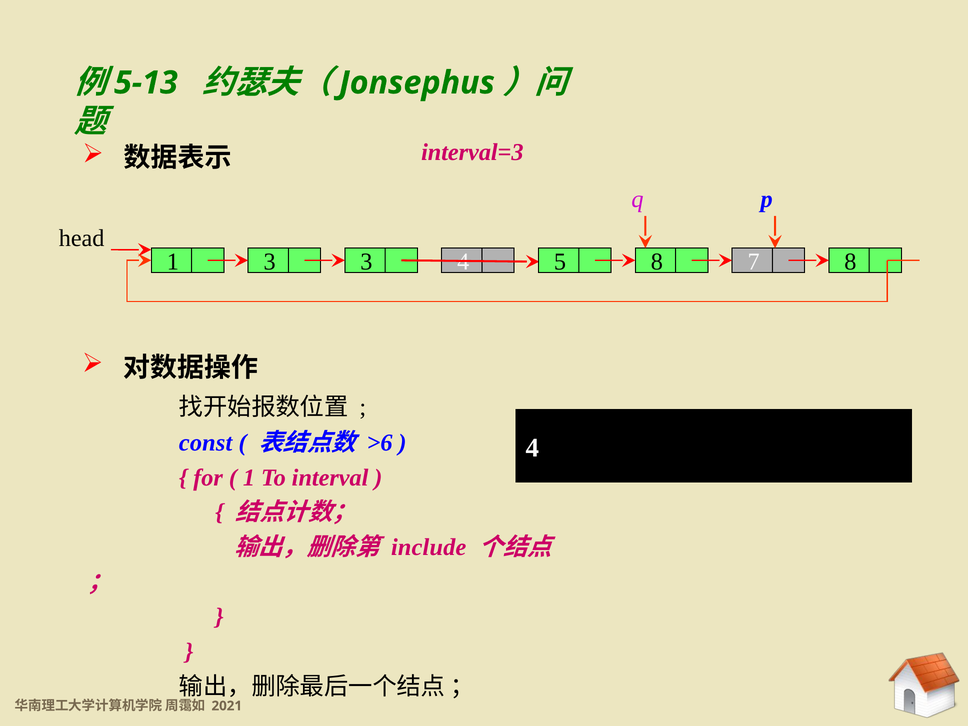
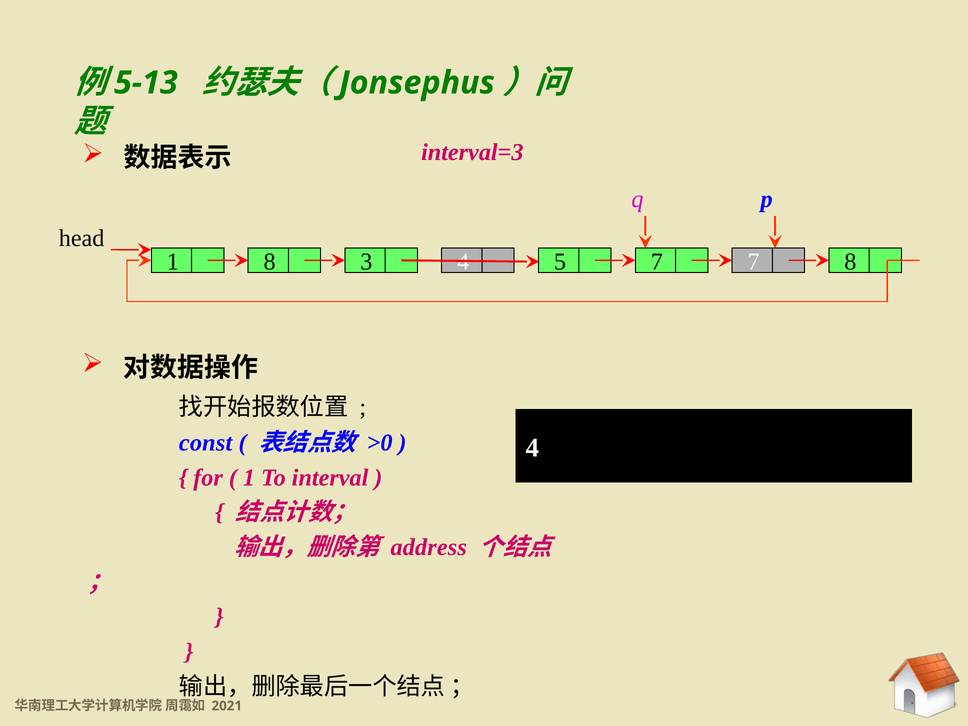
1 3: 3 -> 8 (270, 262)
4 5 8: 8 -> 7 (657, 262)
>6: >6 -> >0 (380, 443)
include: include -> address (429, 547)
